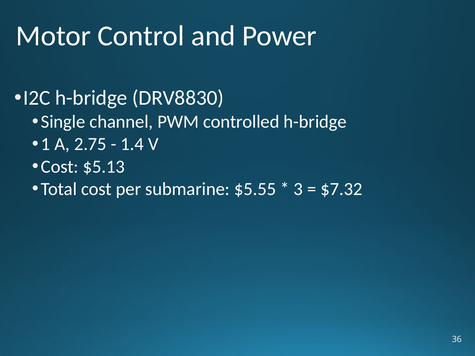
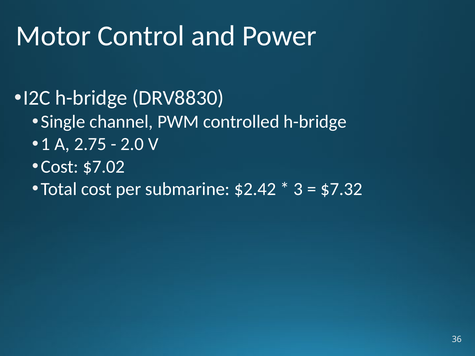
1.4: 1.4 -> 2.0 (132, 144)
$5.13: $5.13 -> $7.02 (104, 167)
$5.55: $5.55 -> $2.42 (255, 189)
